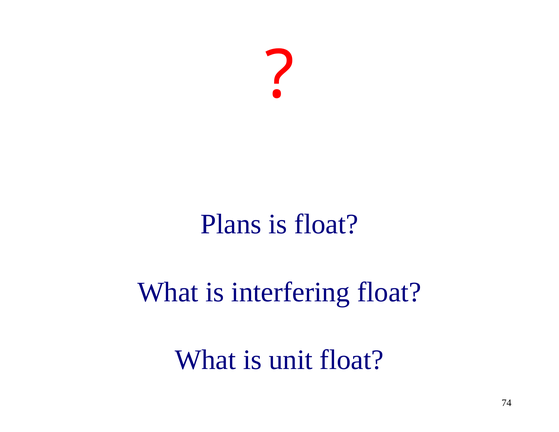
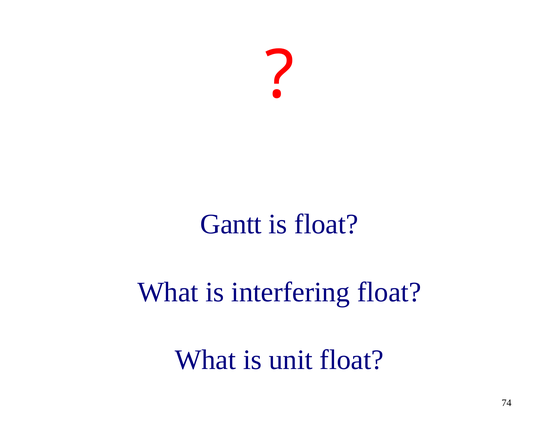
Plans: Plans -> Gantt (231, 224)
